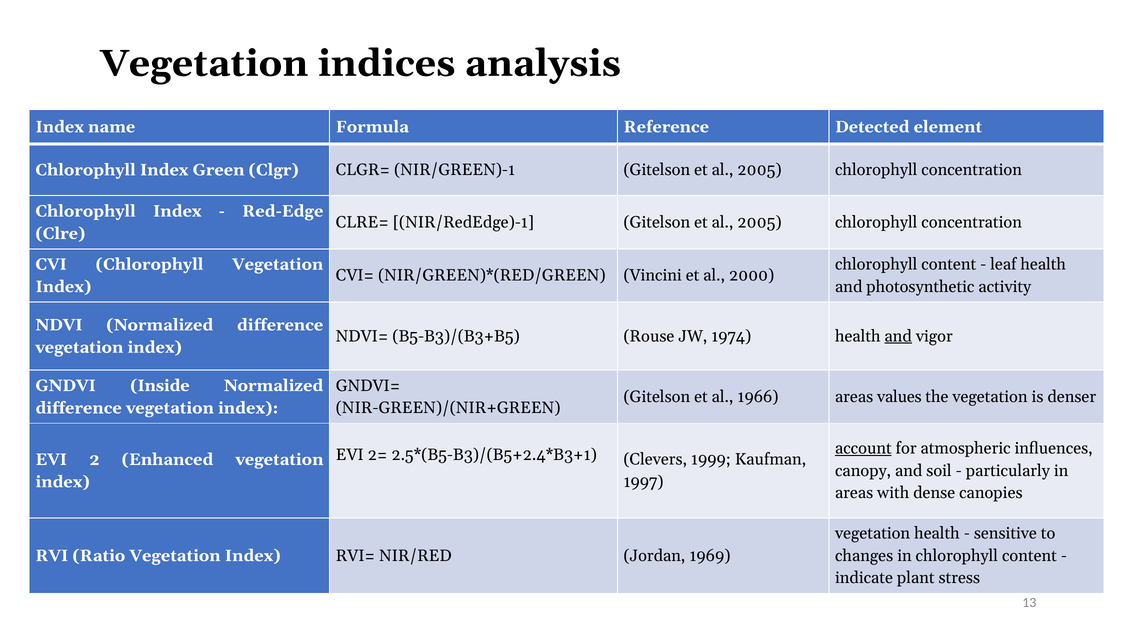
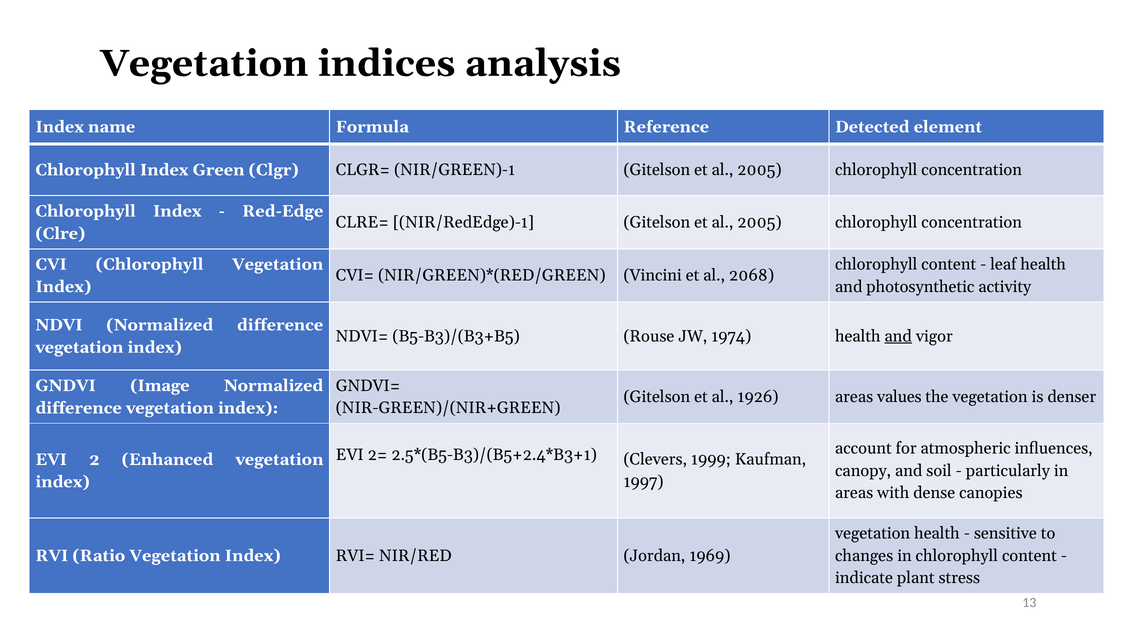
2000: 2000 -> 2068 (752, 276)
Inside: Inside -> Image (160, 386)
1966: 1966 -> 1926 (758, 397)
account underline: present -> none (863, 448)
